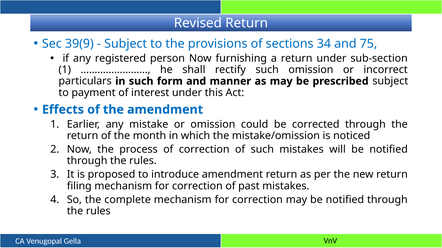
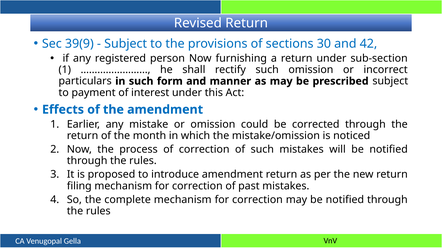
34: 34 -> 30 (324, 44)
75: 75 -> 42 (368, 44)
